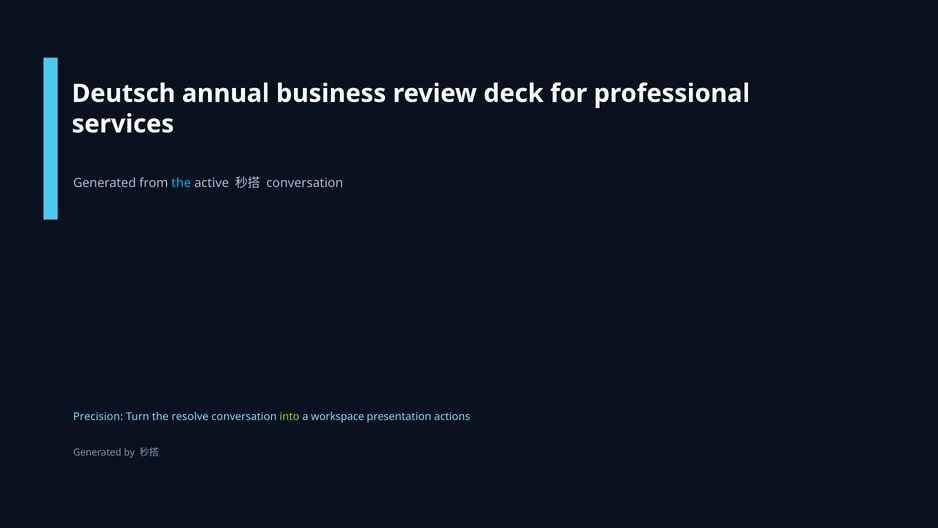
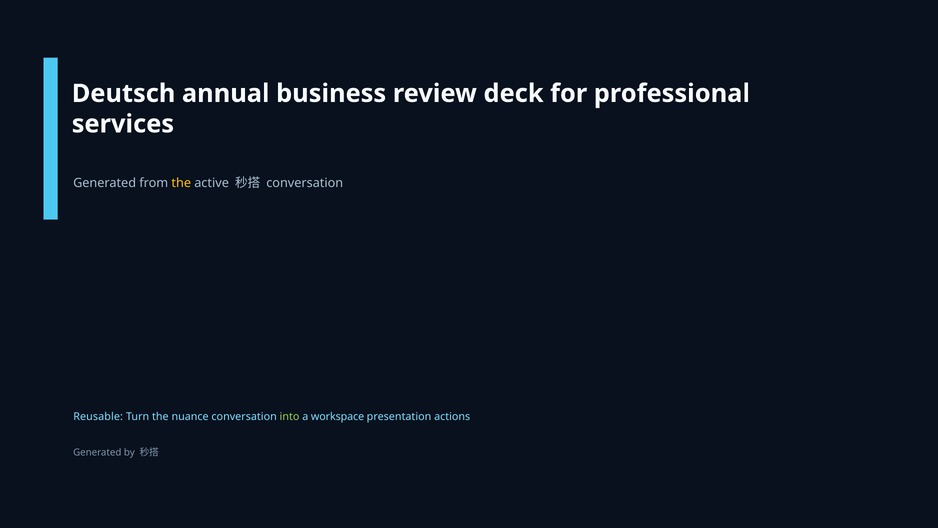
the colour: light blue -> yellow (181, 183)
Precision: Precision -> Reusable (98, 416)
resolve: resolve -> nuance (190, 416)
